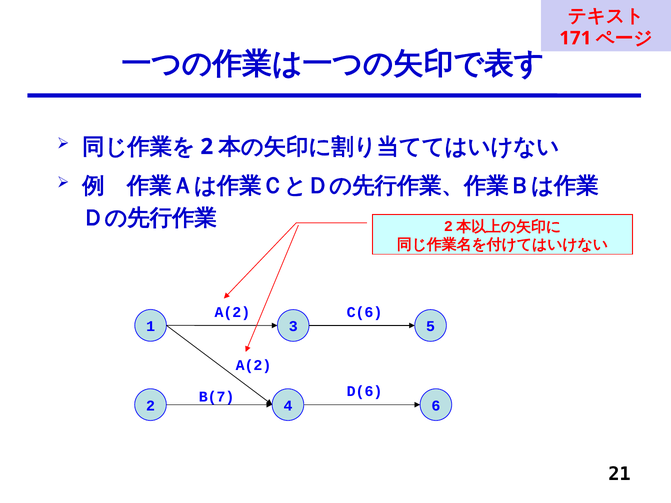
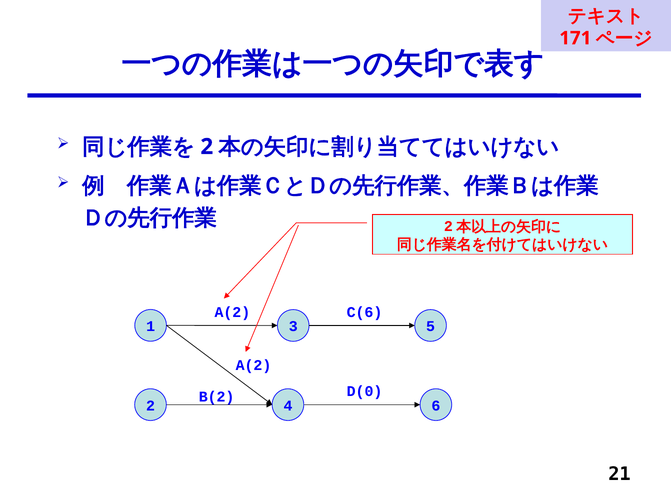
D(6: D(6 -> D(0 (365, 392)
B(7: B(7 -> B(2 (217, 397)
